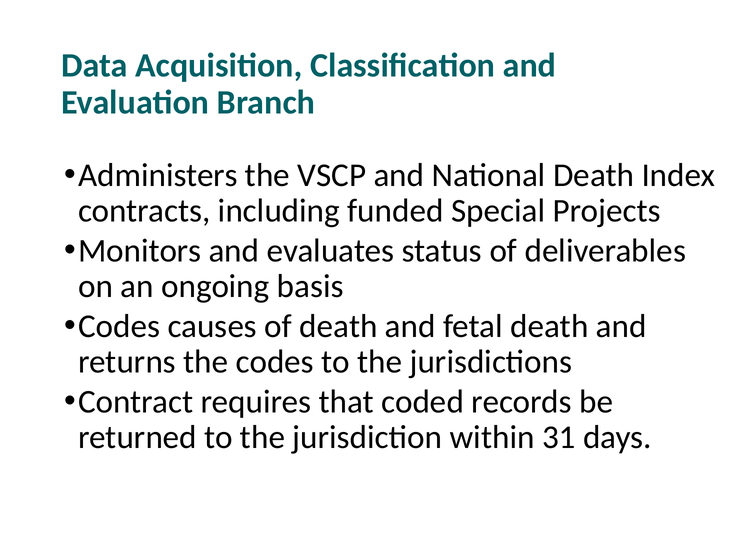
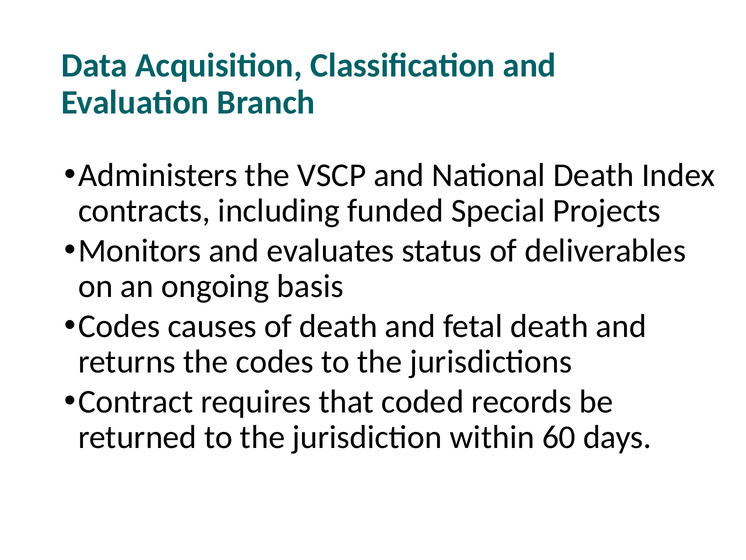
31: 31 -> 60 (559, 437)
